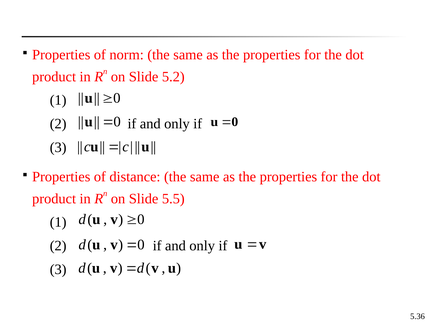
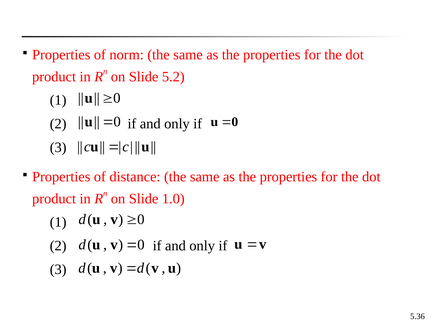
5.5: 5.5 -> 1.0 (173, 199)
